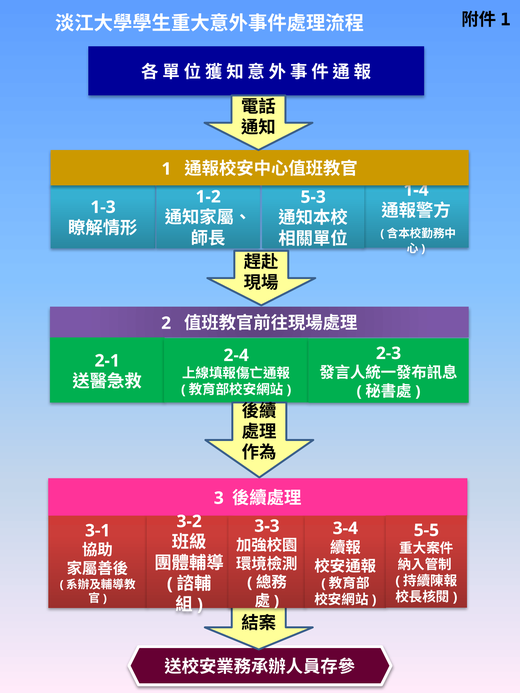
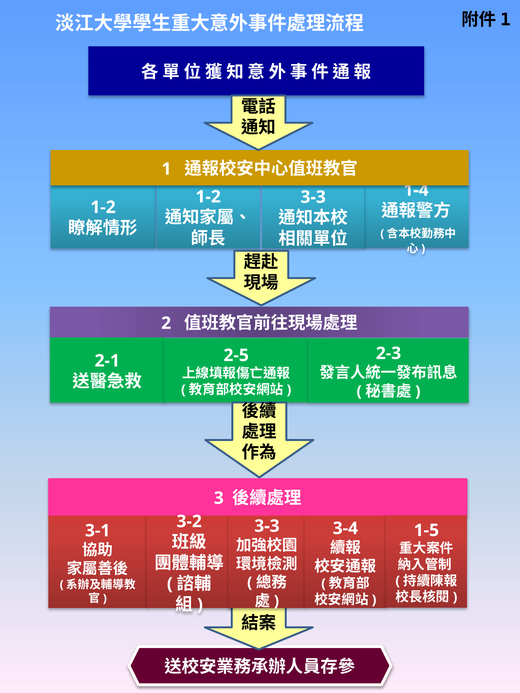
5-3: 5-3 -> 3-3 (313, 197)
1-3: 1-3 -> 1-2 (103, 207)
2-4: 2-4 -> 2-5 (236, 355)
5-5: 5-5 -> 1-5 (426, 531)
